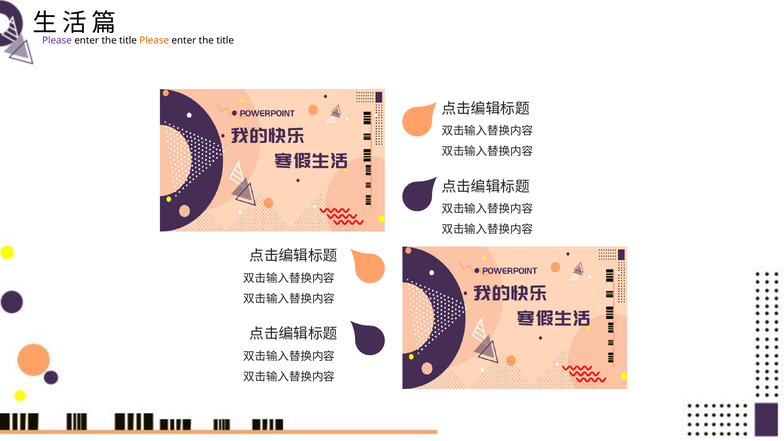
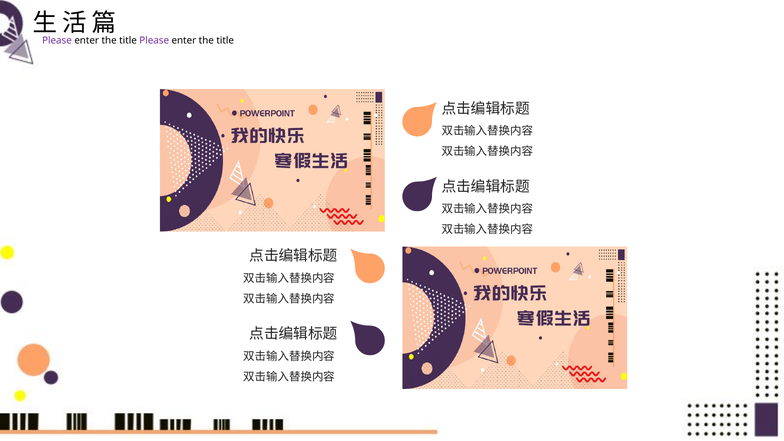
Please colour: orange -> purple (154, 40)
